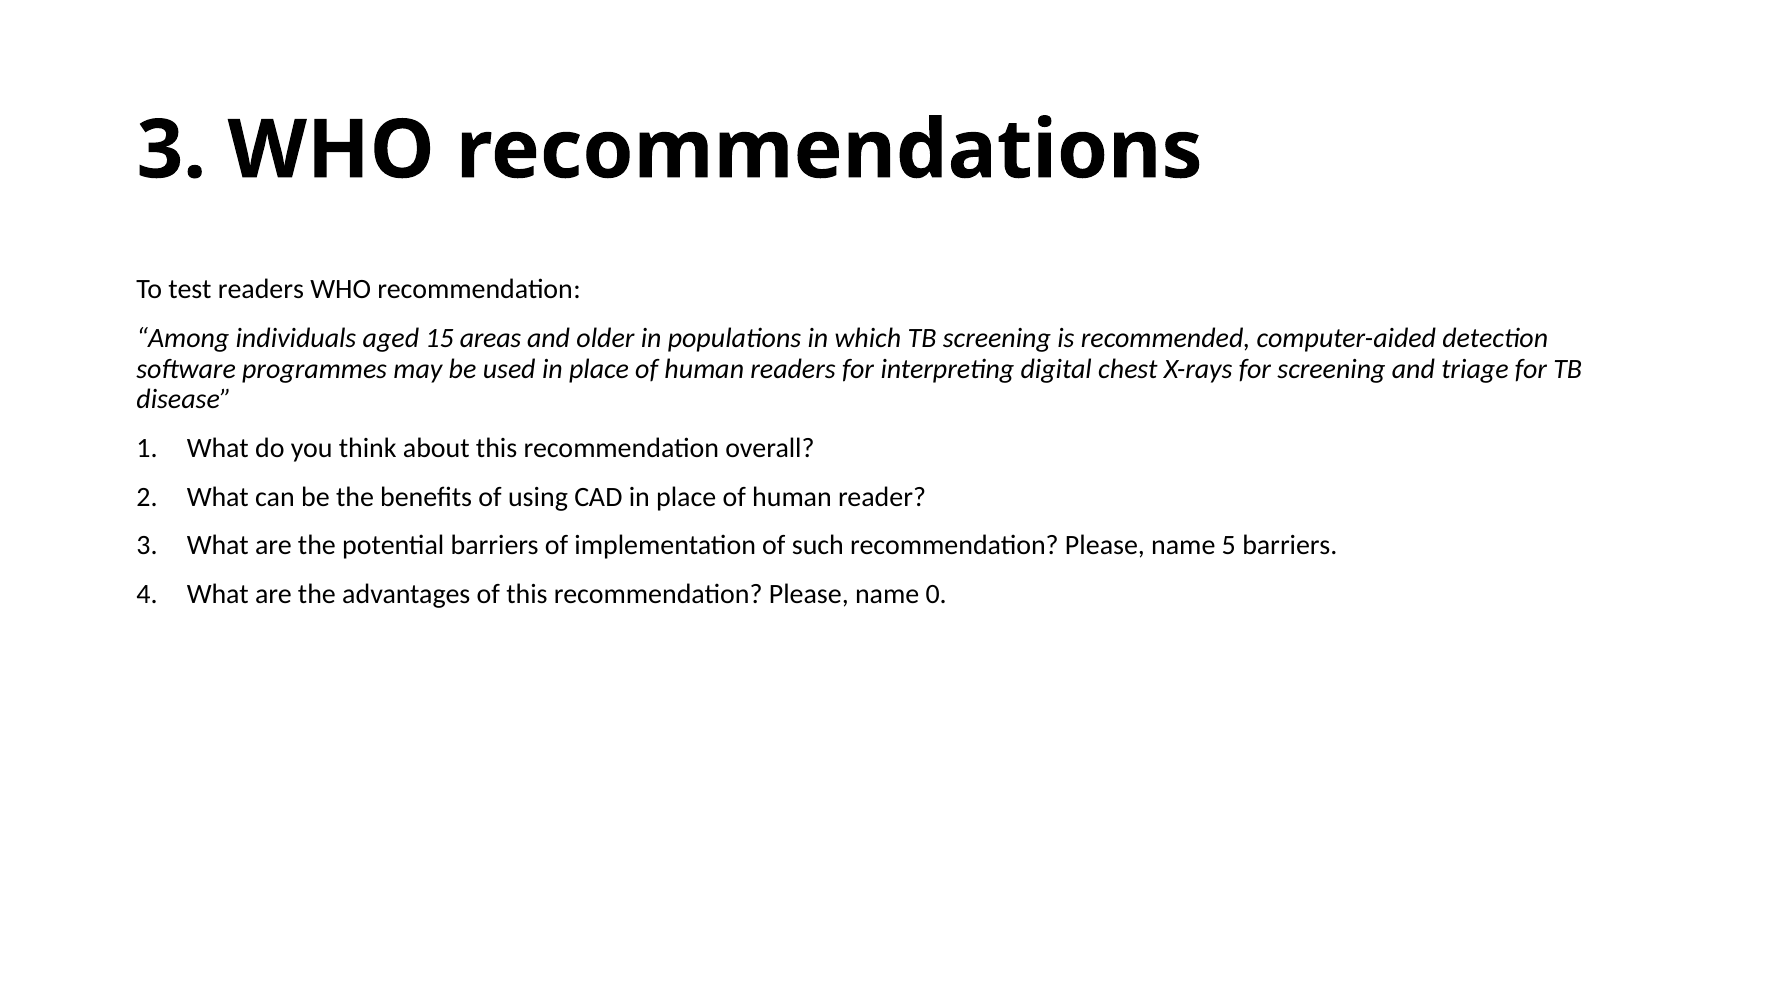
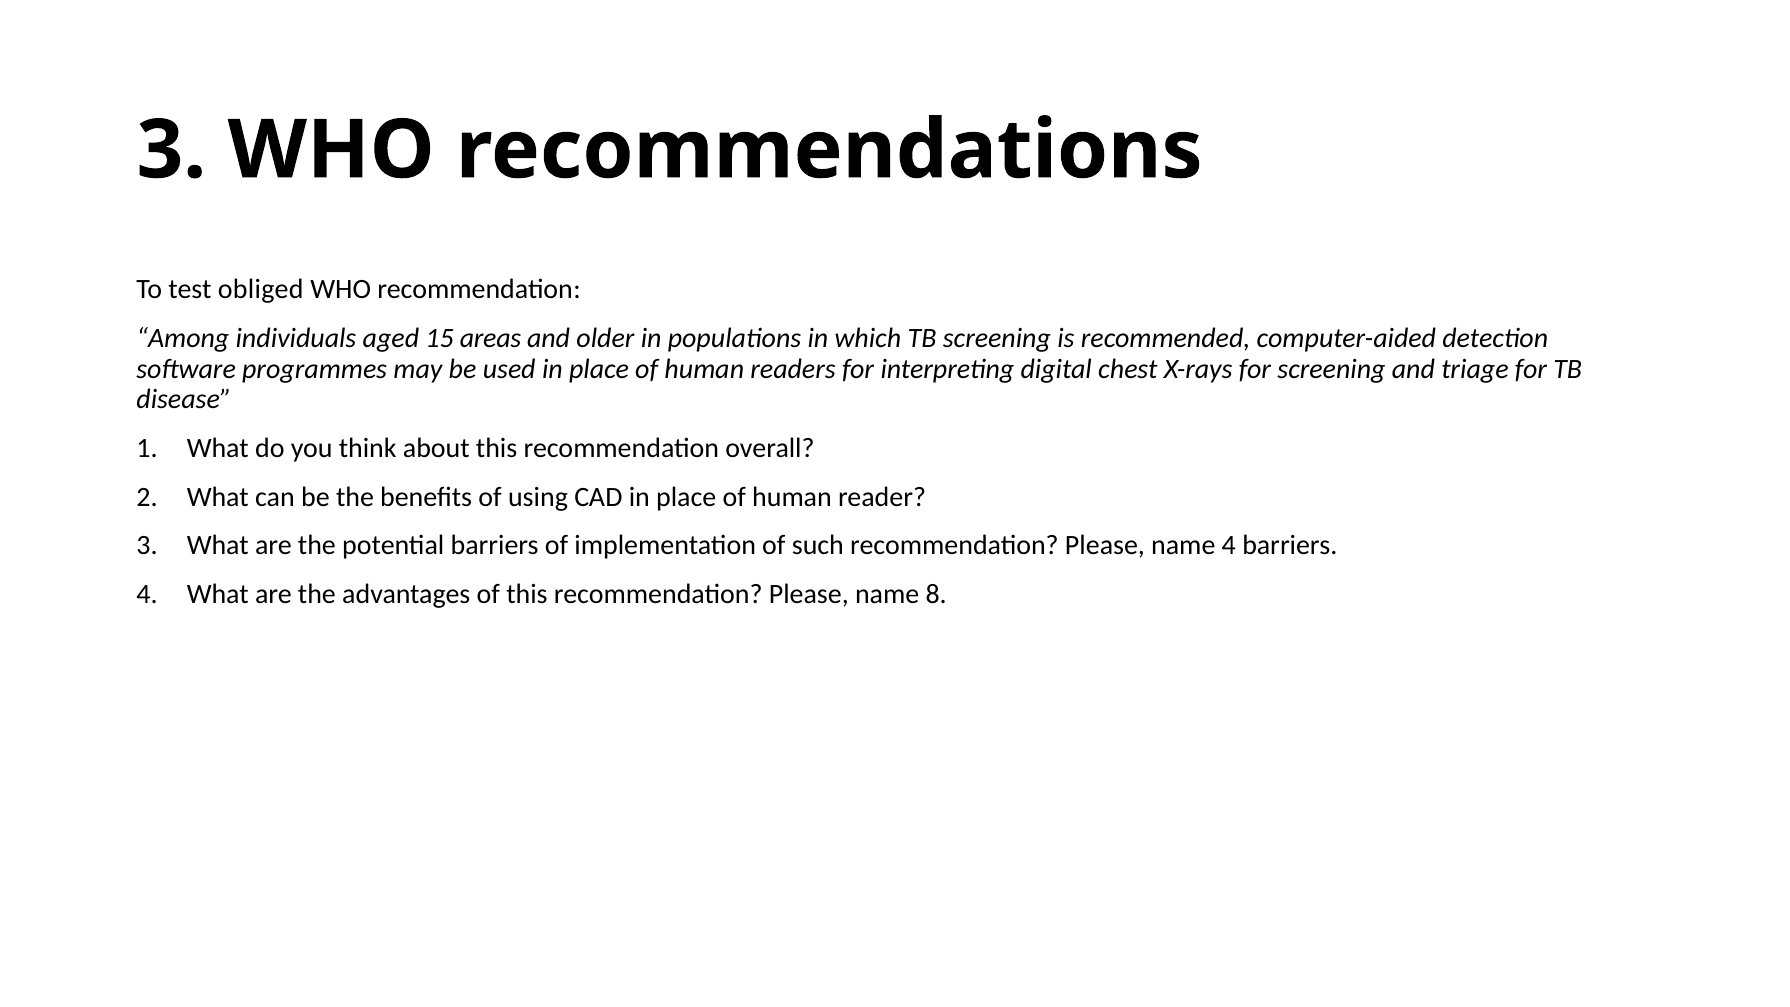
test readers: readers -> obliged (261, 290)
name 5: 5 -> 4 (1229, 546)
0: 0 -> 8 (936, 595)
